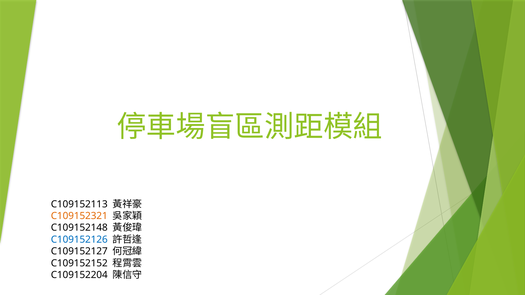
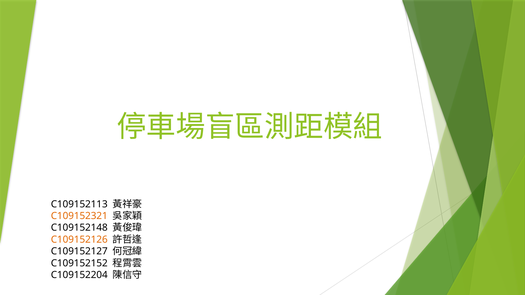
C109152126 colour: blue -> orange (79, 240)
